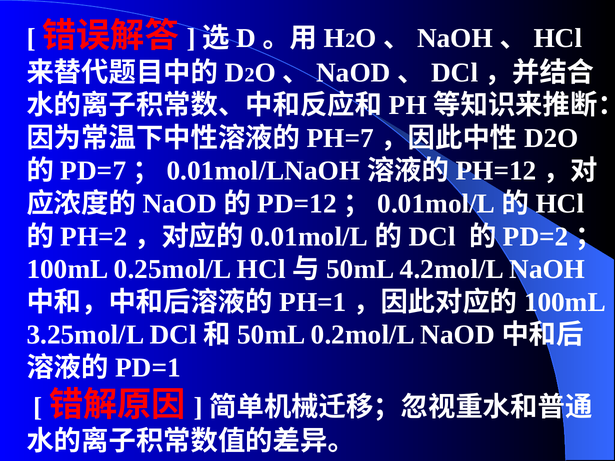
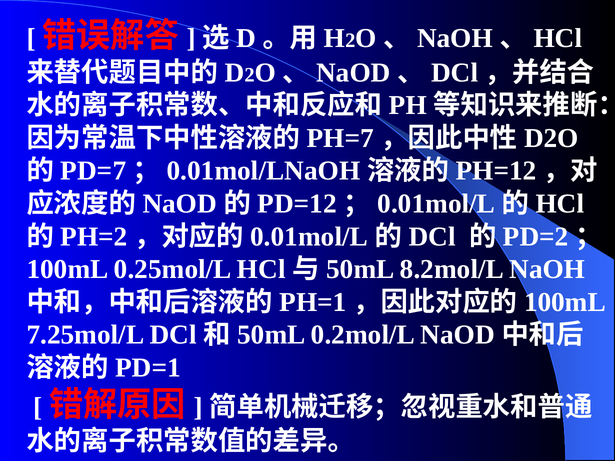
4.2mol/L: 4.2mol/L -> 8.2mol/L (452, 269)
3.25mol/L: 3.25mol/L -> 7.25mol/L (85, 335)
